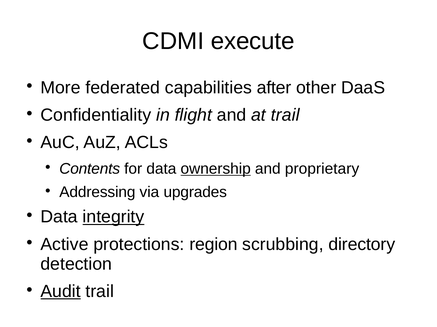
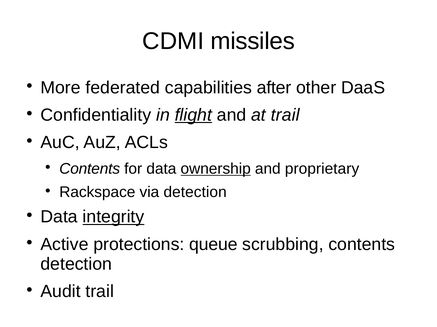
execute: execute -> missiles (253, 41)
flight underline: none -> present (193, 115)
Addressing: Addressing -> Rackspace (97, 193)
via upgrades: upgrades -> detection (195, 193)
region: region -> queue (213, 245)
scrubbing directory: directory -> contents (362, 245)
Audit underline: present -> none (61, 292)
